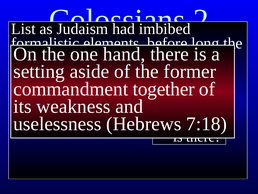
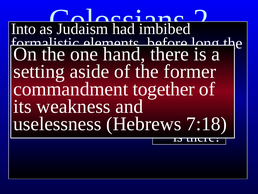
List: List -> Into (23, 29)
